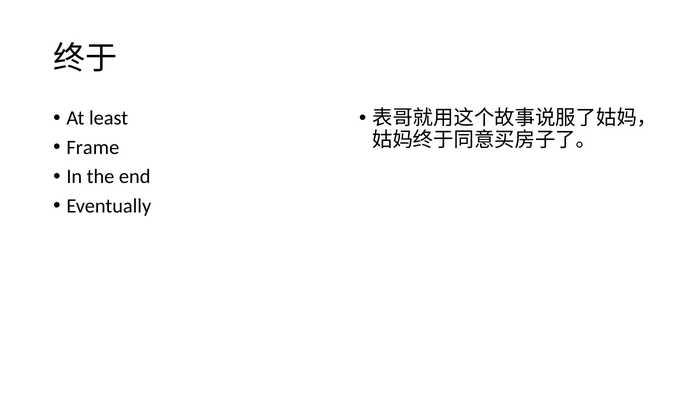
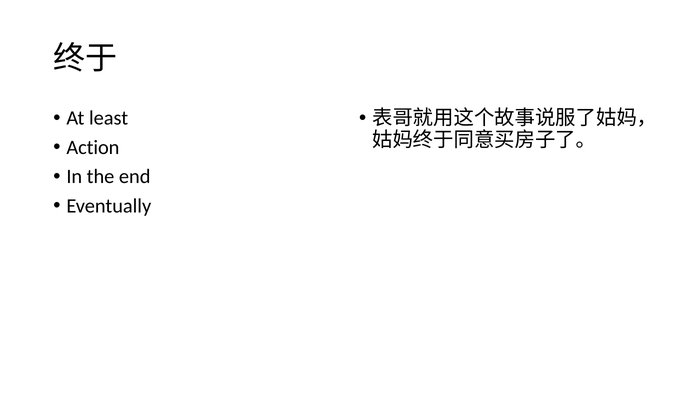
Frame: Frame -> Action (93, 147)
